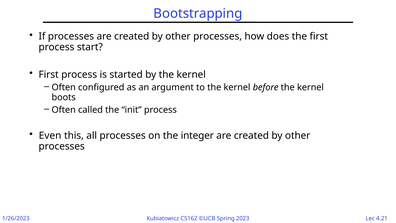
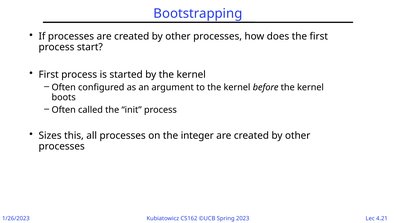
Even: Even -> Sizes (50, 135)
